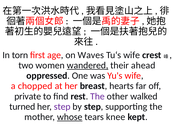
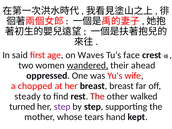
torn: torn -> said (20, 55)
Tu‘s wife: wife -> face (132, 55)
breast hearts: hearts -> breast (122, 86)
private: private -> steady (28, 96)
The colour: purple -> red (97, 96)
whose underline: present -> none (70, 117)
knee: knee -> hand (116, 117)
